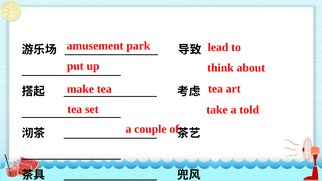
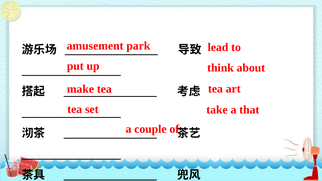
told: told -> that (249, 110)
